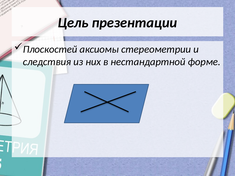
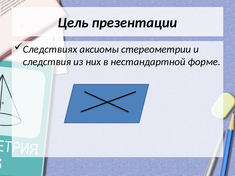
Плоскостей: Плоскостей -> Следствиях (50, 49)
